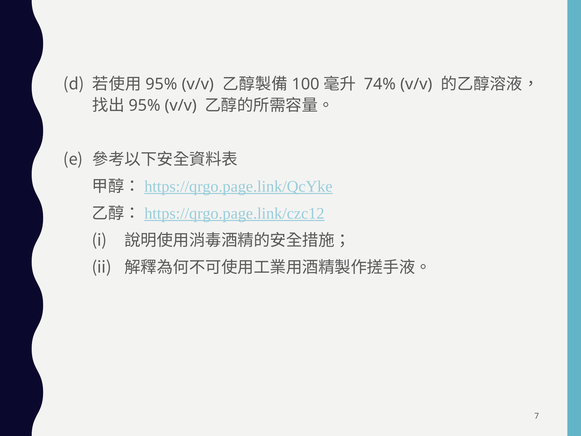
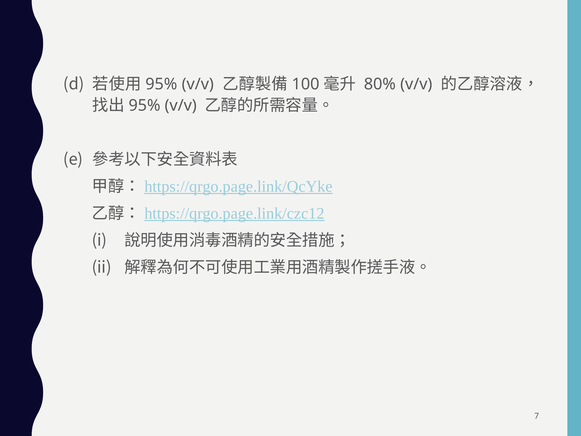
74%: 74% -> 80% (380, 84)
